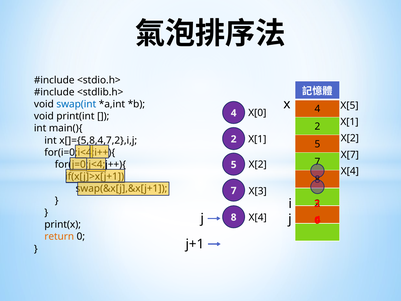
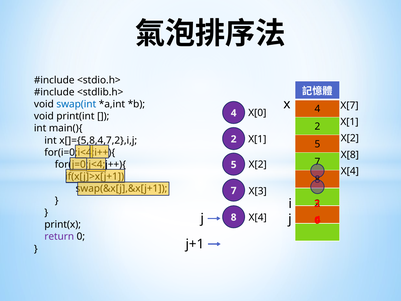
X[5: X[5 -> X[7 (350, 105)
X[7: X[7 -> X[8 (350, 155)
return colour: orange -> purple (59, 236)
